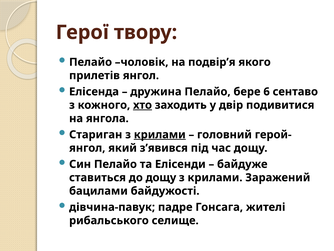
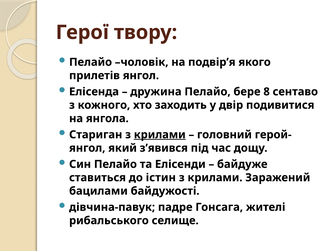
6: 6 -> 8 (267, 92)
хто underline: present -> none (143, 105)
до дощу: дощу -> істин (161, 177)
